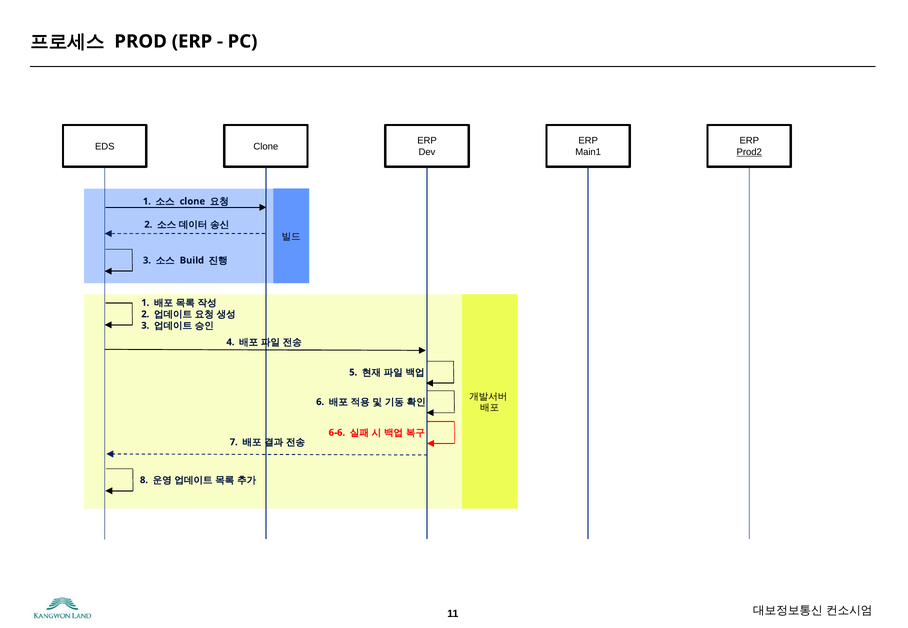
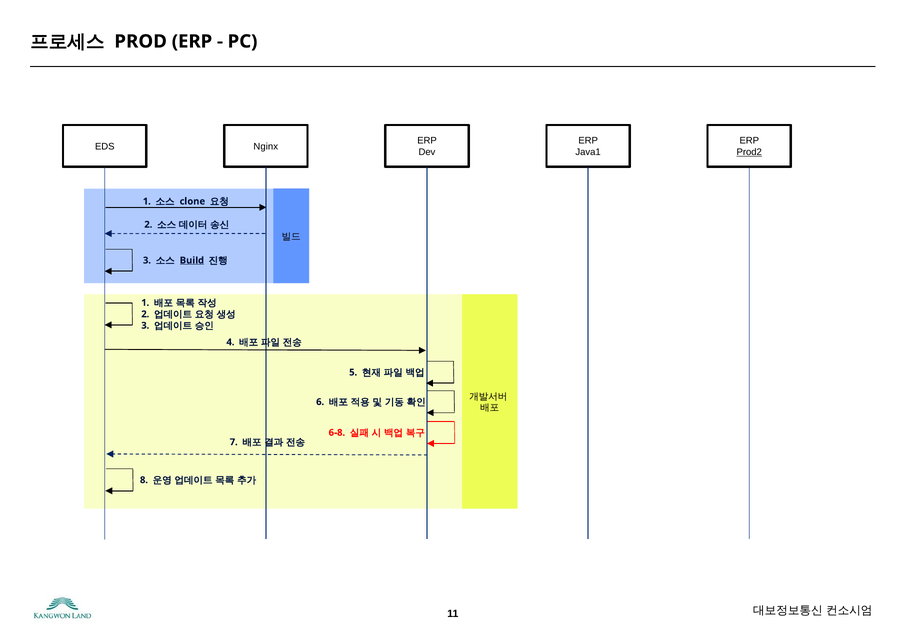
EDS Clone: Clone -> Nginx (266, 147)
Main1: Main1 -> Java1 (588, 152)
Build underline: none -> present (192, 261)
6-6: 6-6 -> 6-8 (337, 433)
